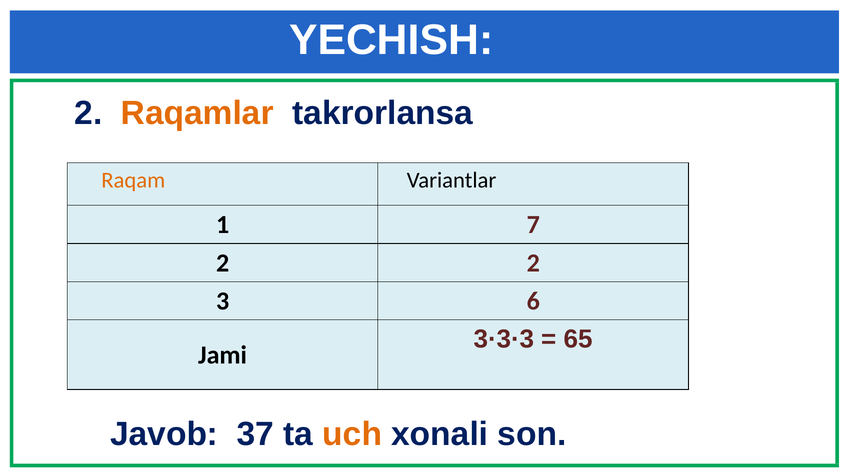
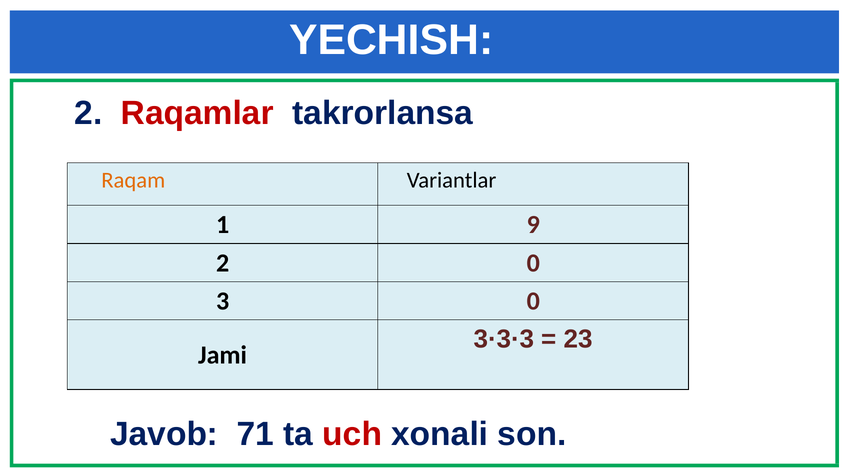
Raqamlar colour: orange -> red (197, 113)
7: 7 -> 9 (533, 225)
2 2: 2 -> 0 (533, 263)
3 6: 6 -> 0 (533, 301)
65: 65 -> 23 (578, 339)
37: 37 -> 71 (255, 434)
uch colour: orange -> red (352, 434)
